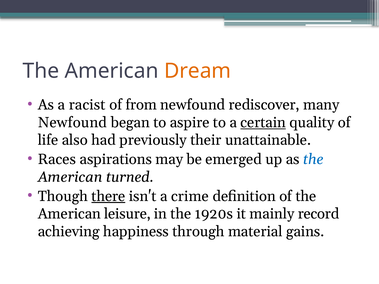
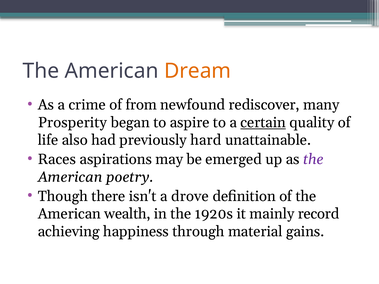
racist: racist -> crime (87, 105)
Newfound: Newfound -> Prosperity (72, 123)
their: their -> hard (206, 140)
the colour: blue -> purple (313, 159)
turned: turned -> poetry (130, 177)
there underline: present -> none (108, 196)
crime: crime -> drove (190, 196)
leisure: leisure -> wealth (127, 214)
